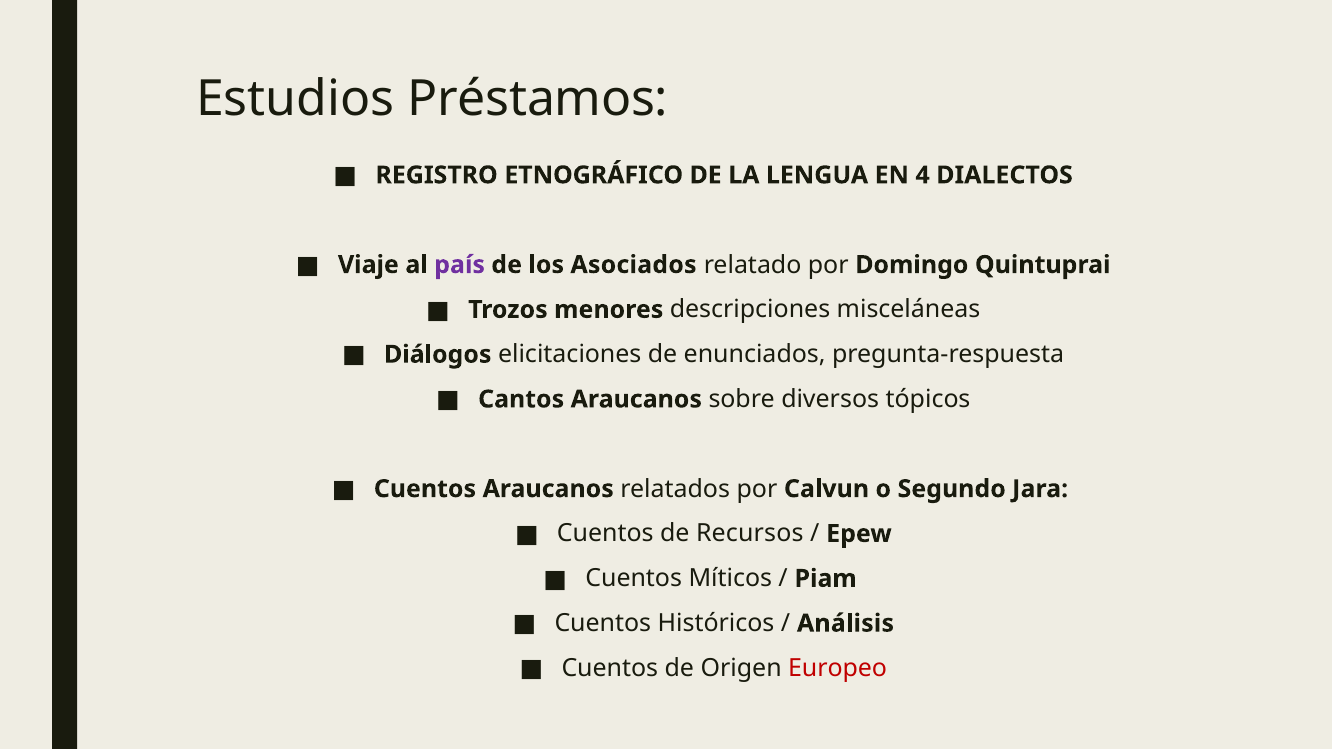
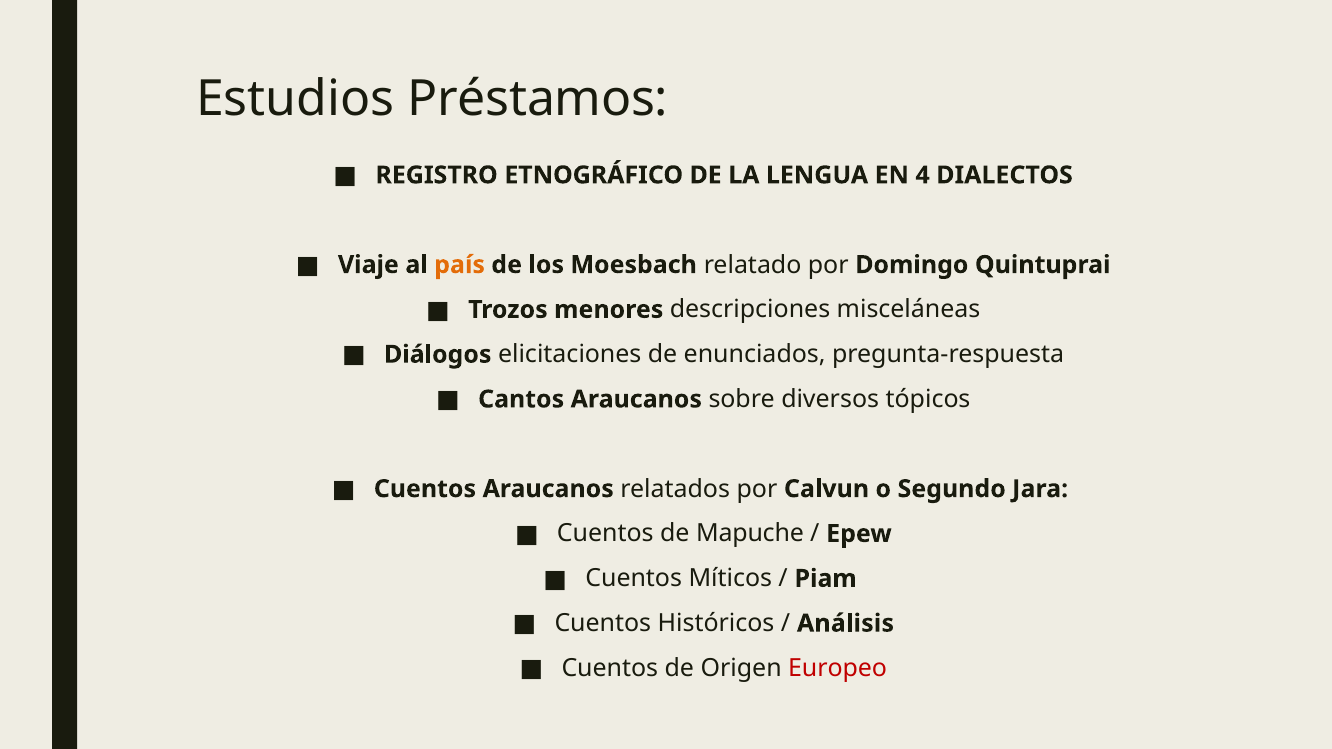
país colour: purple -> orange (460, 265)
Asociados: Asociados -> Moesbach (634, 265)
Recursos: Recursos -> Mapuche (750, 534)
